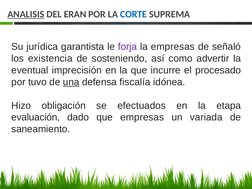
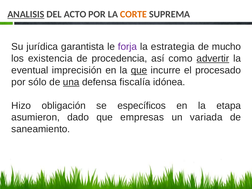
ERAN: ERAN -> ACTO (75, 14)
CORTE colour: blue -> orange (134, 14)
la empresas: empresas -> estrategia (173, 47)
señaló: señaló -> mucho (226, 47)
sosteniendo: sosteniendo -> procedencia (120, 59)
advertir underline: none -> present (213, 59)
que underline: none -> present (139, 70)
tuvo: tuvo -> sólo (37, 82)
efectuados: efectuados -> específicos (142, 106)
evaluación: evaluación -> asumieron (36, 117)
